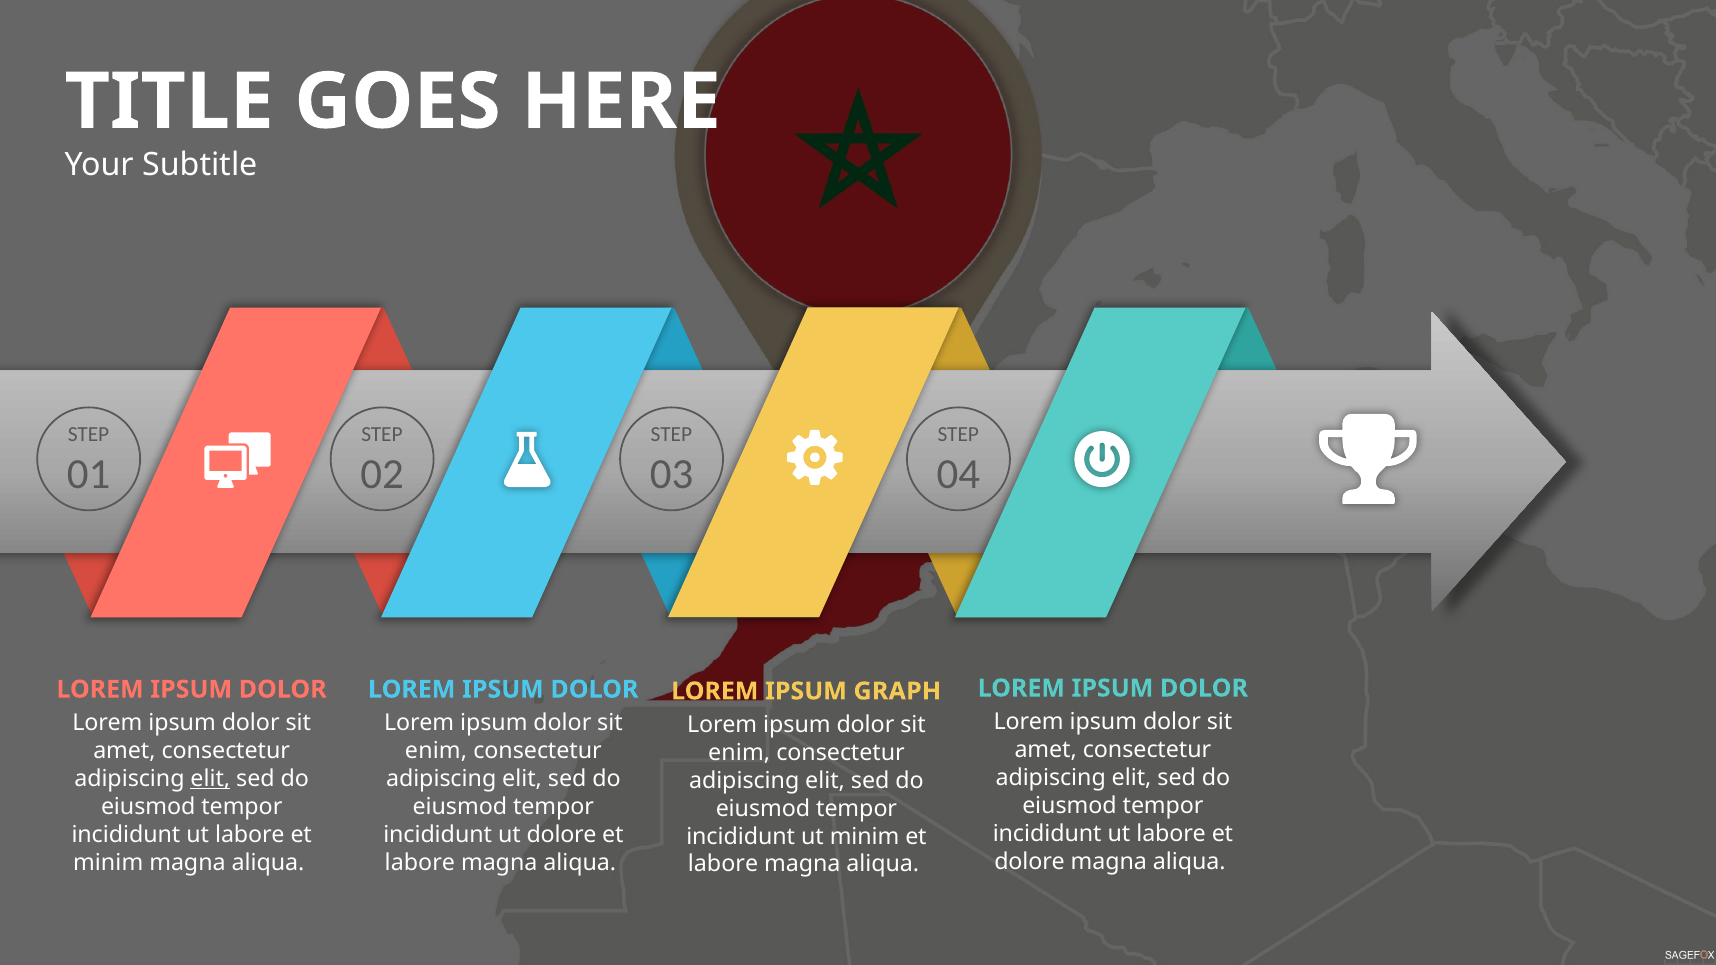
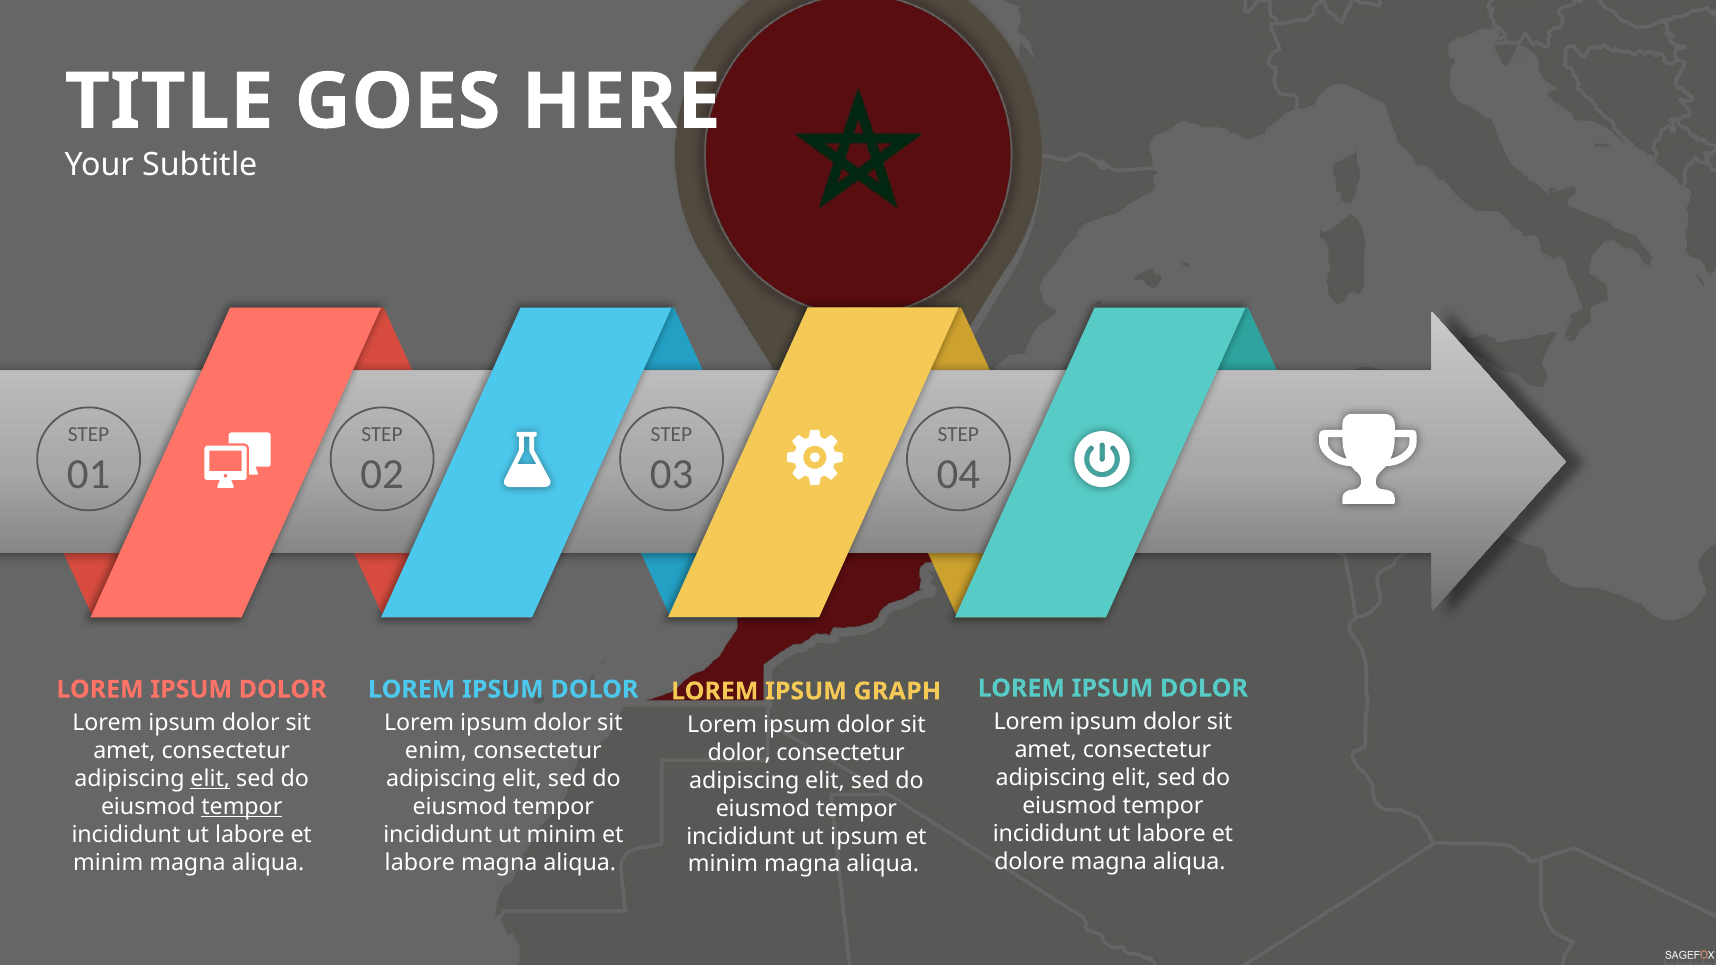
enim: enim -> dolor (739, 753)
tempor underline: none -> present (242, 807)
ut dolore: dolore -> minim (562, 835)
ut minim: minim -> ipsum (864, 837)
labore: labore -> minim (723, 864)
